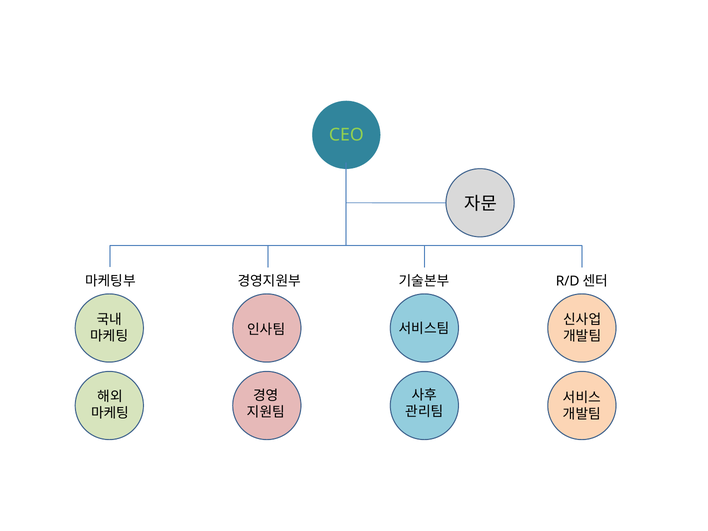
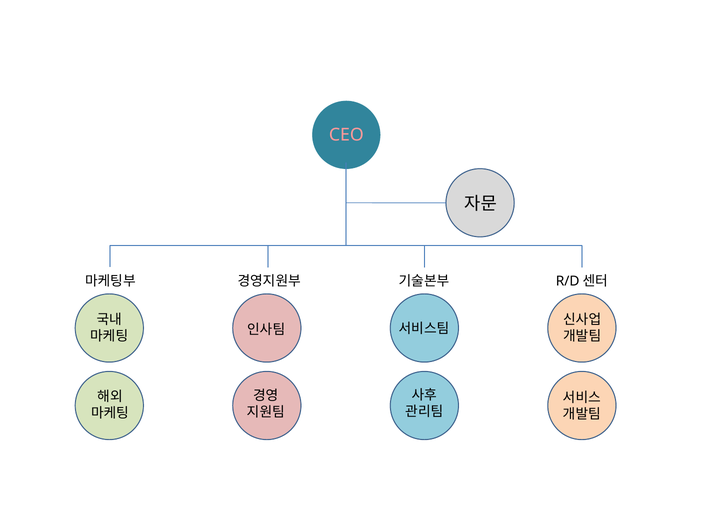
CEO colour: light green -> pink (346, 135)
